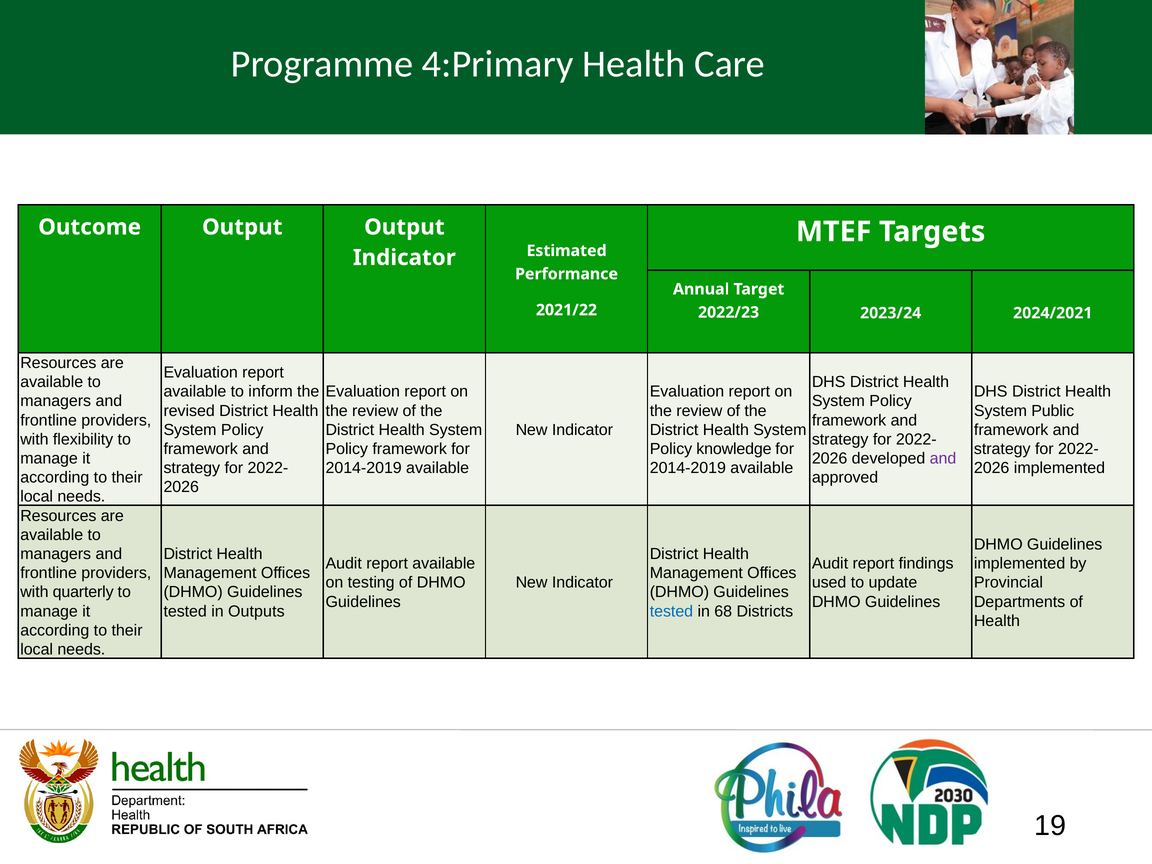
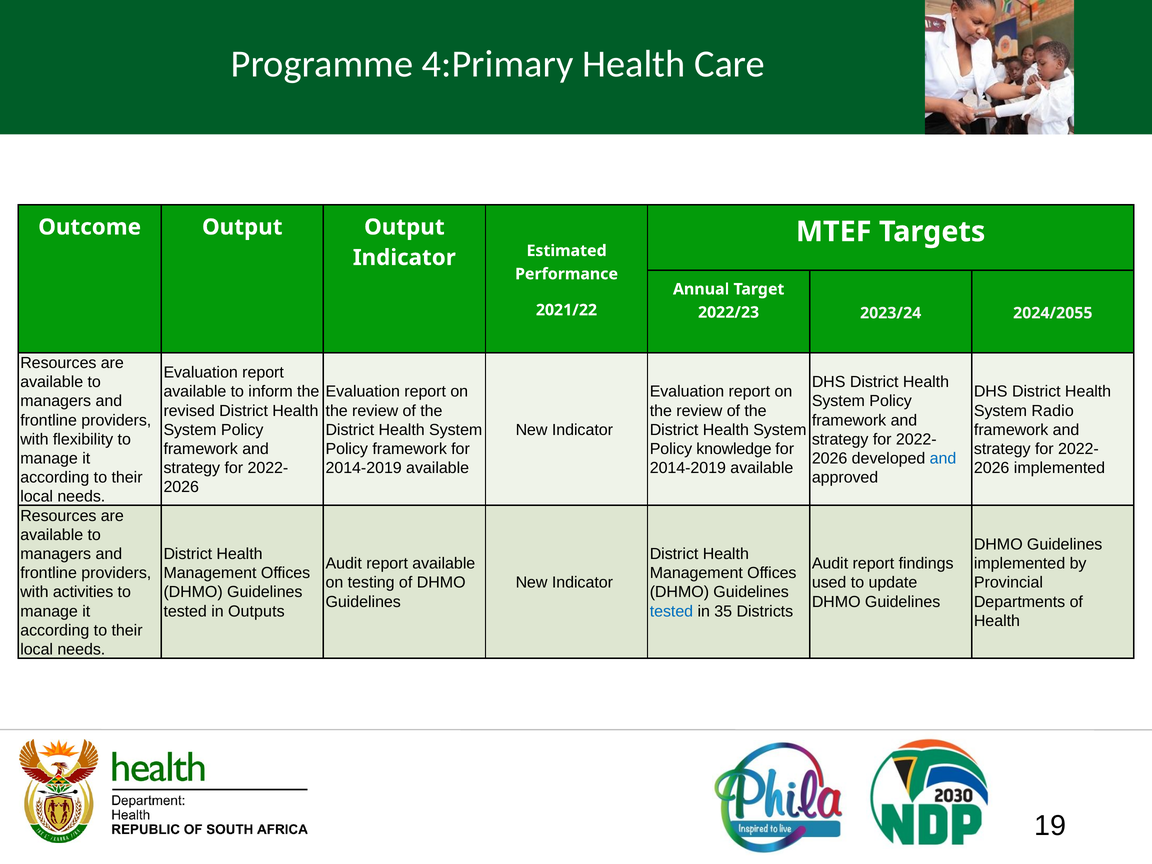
2024/2021: 2024/2021 -> 2024/2055 (1053, 313)
Public: Public -> Radio (1053, 411)
and colour: purple -> blue (943, 458)
quarterly: quarterly -> activities (83, 592)
68: 68 -> 35 (723, 611)
